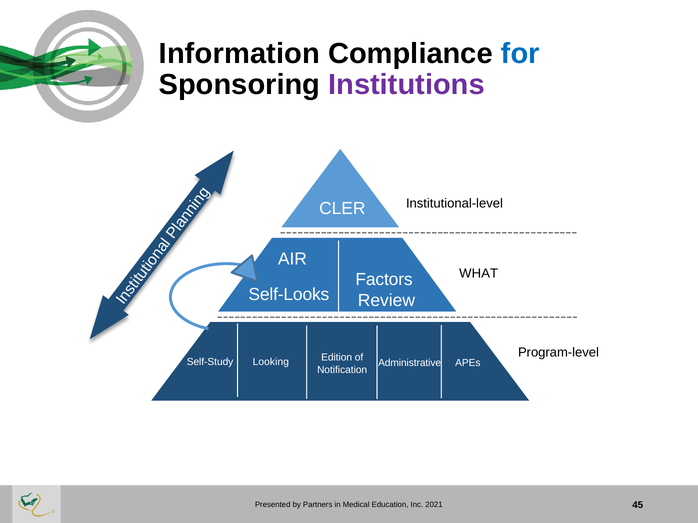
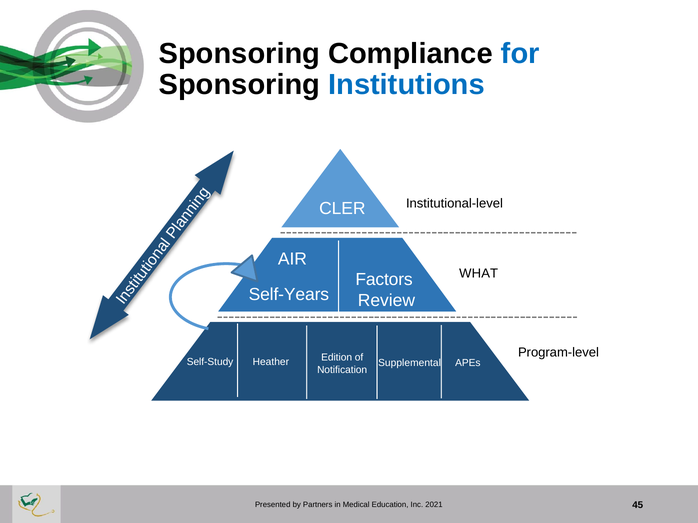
Information: Information -> Sponsoring (239, 53)
Institutions colour: purple -> blue (406, 85)
Self-Looks: Self-Looks -> Self-Years (289, 295)
Looking: Looking -> Heather (271, 362)
Administrative: Administrative -> Supplemental (410, 363)
